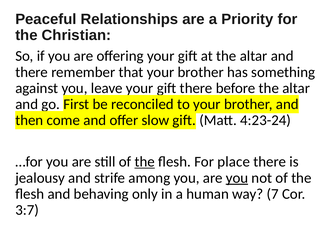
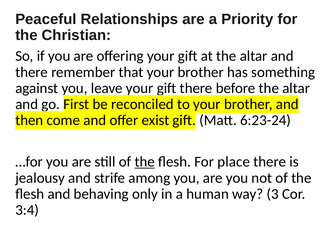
slow: slow -> exist (155, 120)
4:23-24: 4:23-24 -> 6:23-24 (266, 120)
you underline: present -> none (237, 178)
7: 7 -> 3 (273, 194)
3:7: 3:7 -> 3:4 (27, 210)
